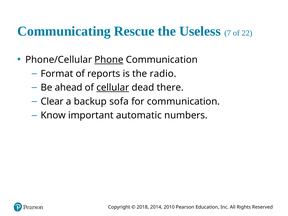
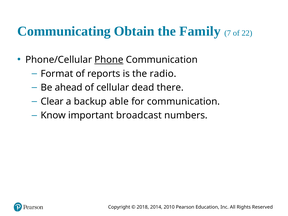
Rescue: Rescue -> Obtain (134, 31)
Useless: Useless -> Family (200, 31)
cellular underline: present -> none (113, 88)
sofa: sofa -> able (119, 101)
automatic: automatic -> broadcast (139, 115)
